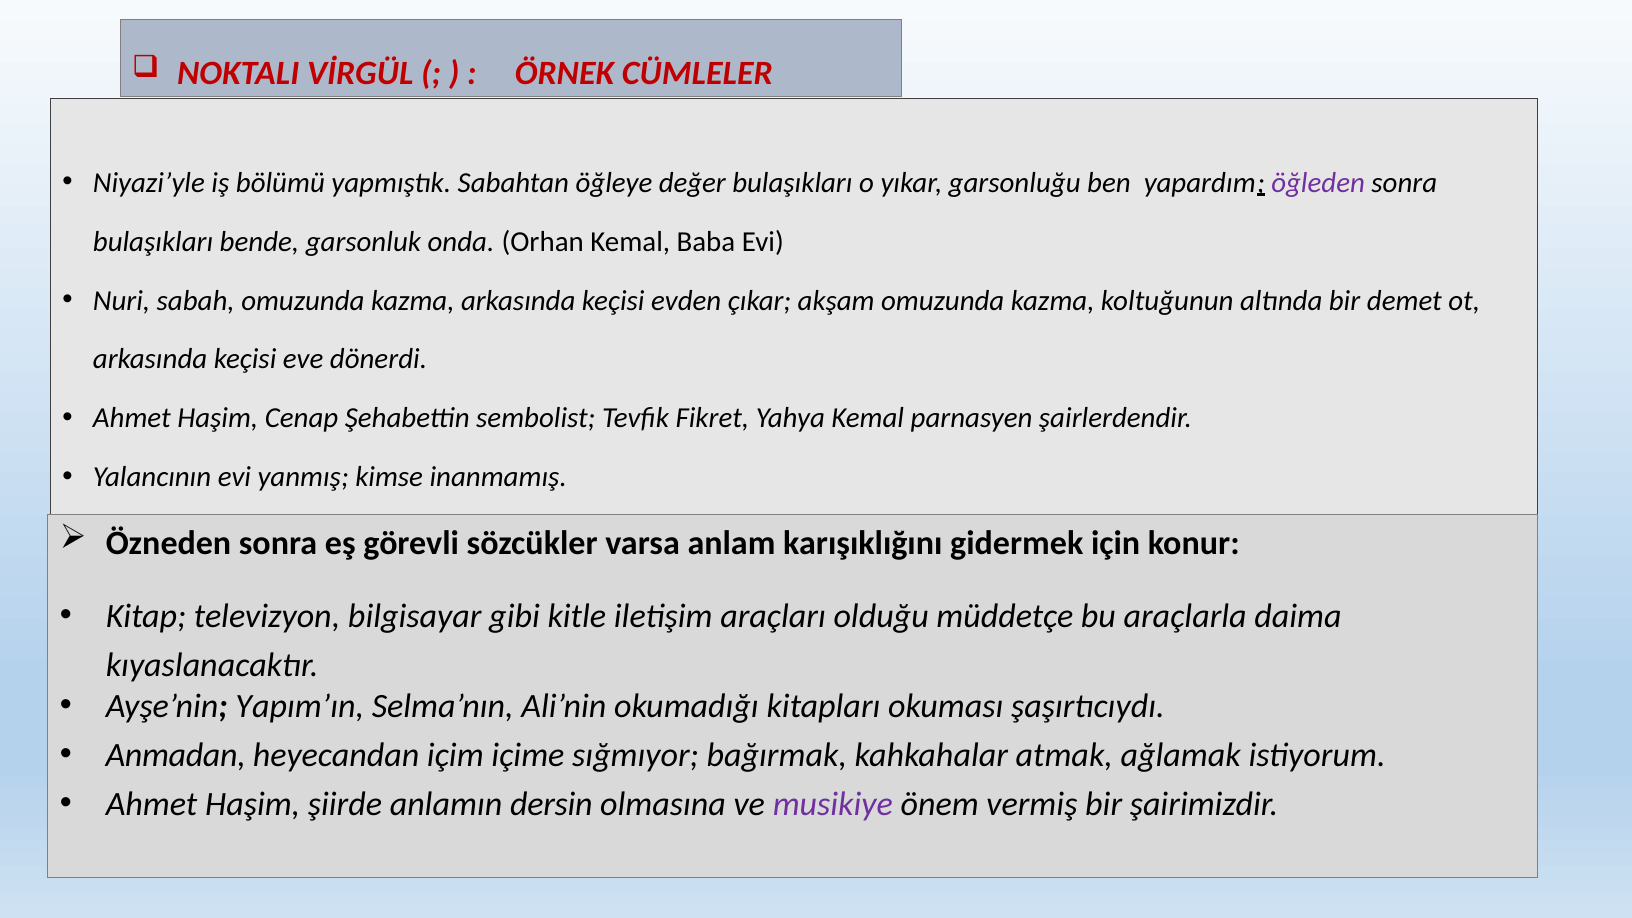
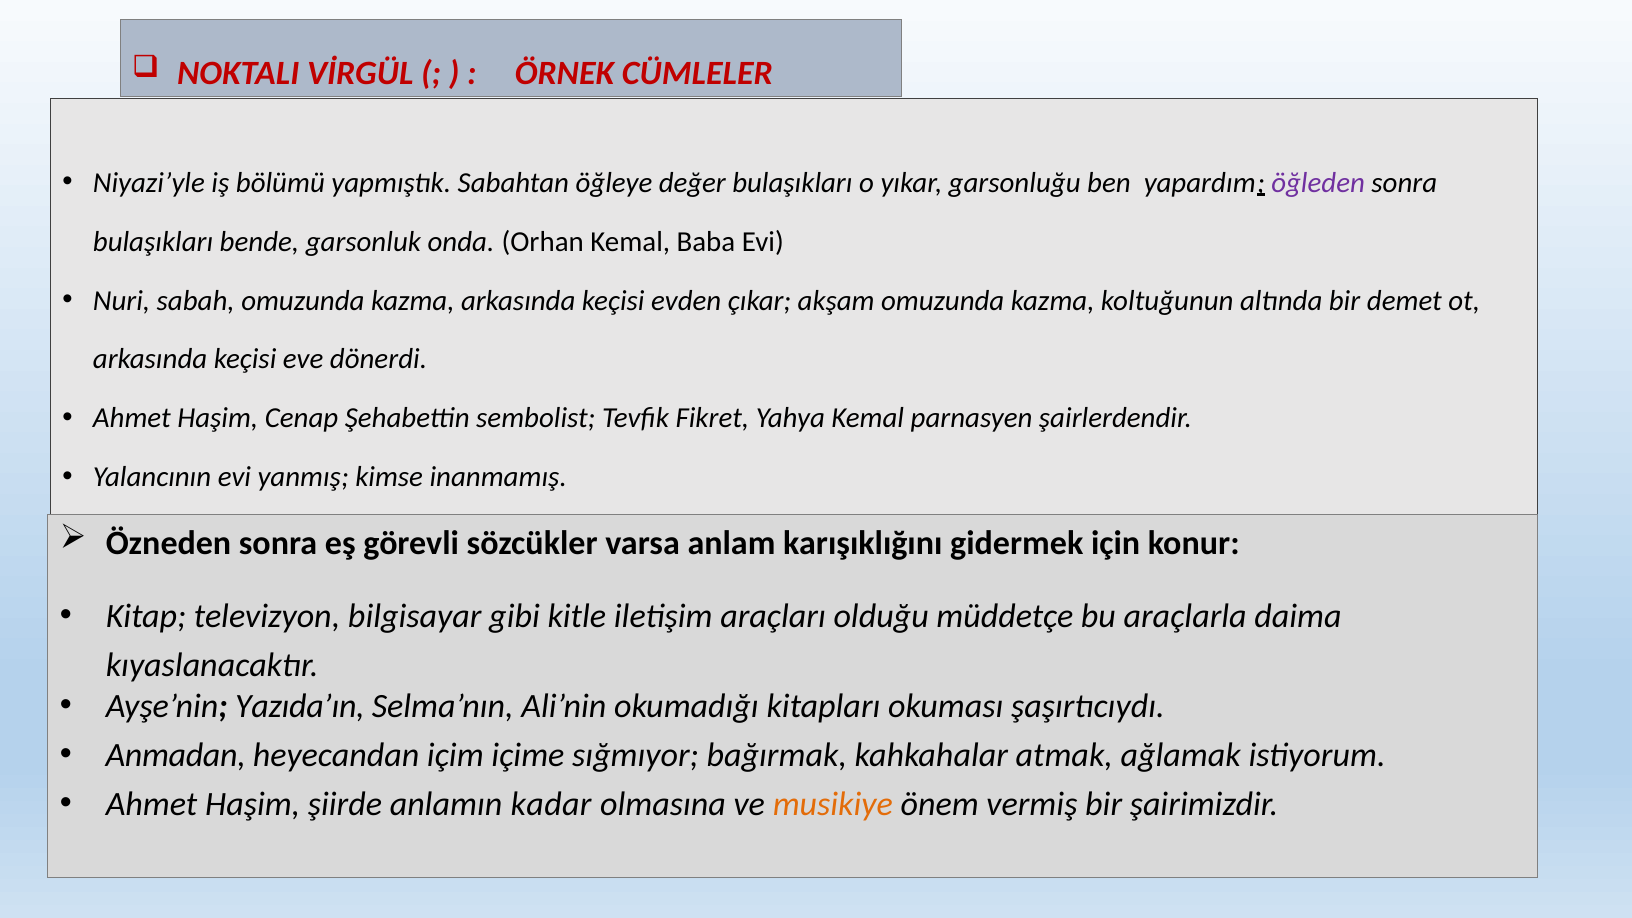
Yapım’ın: Yapım’ın -> Yazıda’ın (300, 706)
dersin: dersin -> kadar (551, 804)
musikiye colour: purple -> orange (833, 804)
